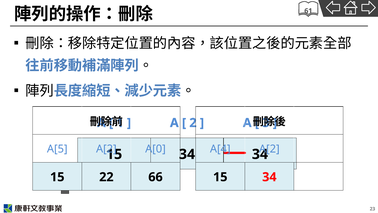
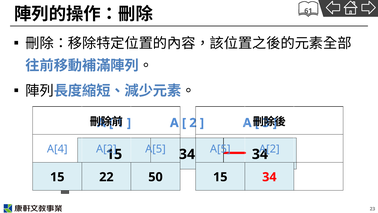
A[5: A[5 -> A[4 (57, 149)
A[2 A[0: A[0 -> A[5 (156, 149)
A[4: A[4 -> A[5 (220, 149)
66: 66 -> 50 (156, 177)
